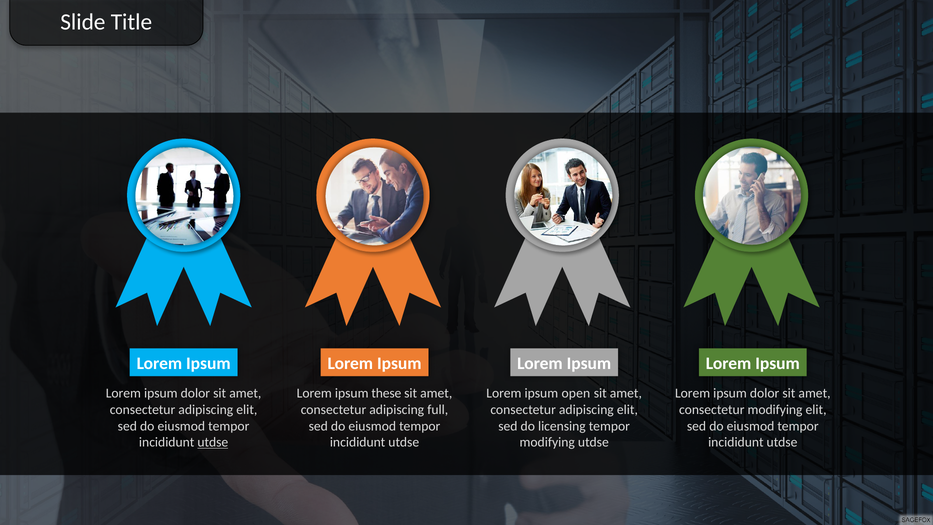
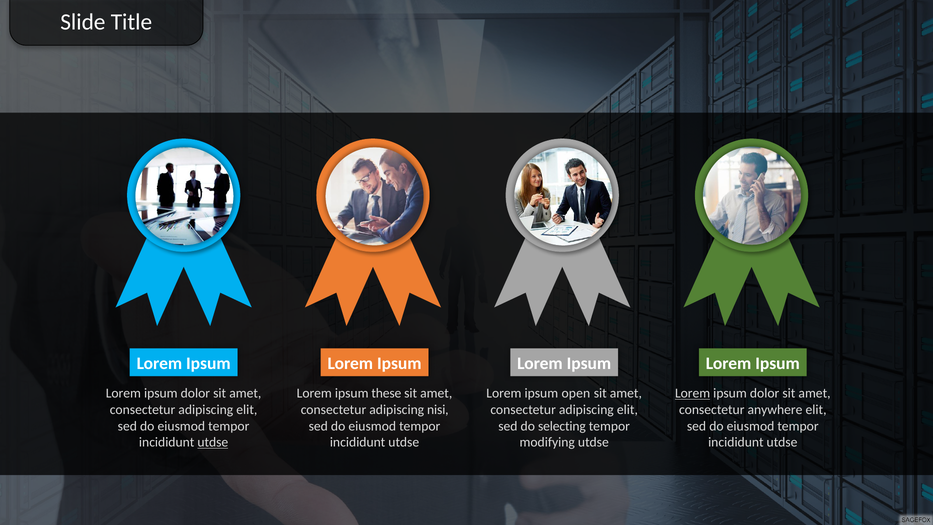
Lorem underline: none -> present (693, 393)
full: full -> nisi (438, 410)
consectetur modifying: modifying -> anywhere (775, 410)
licensing: licensing -> selecting (562, 426)
